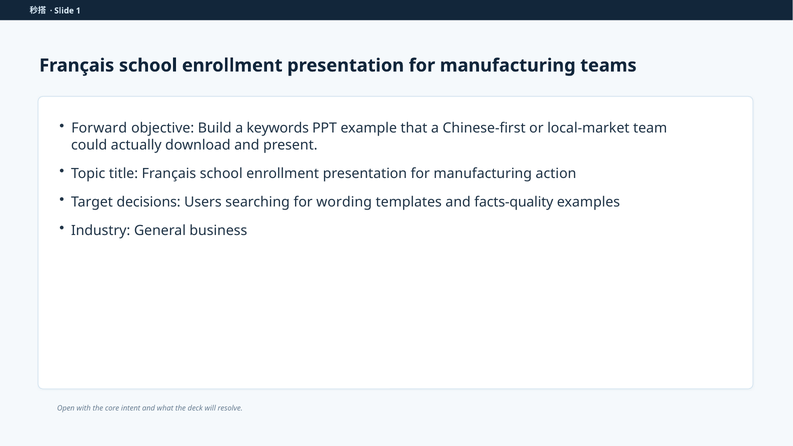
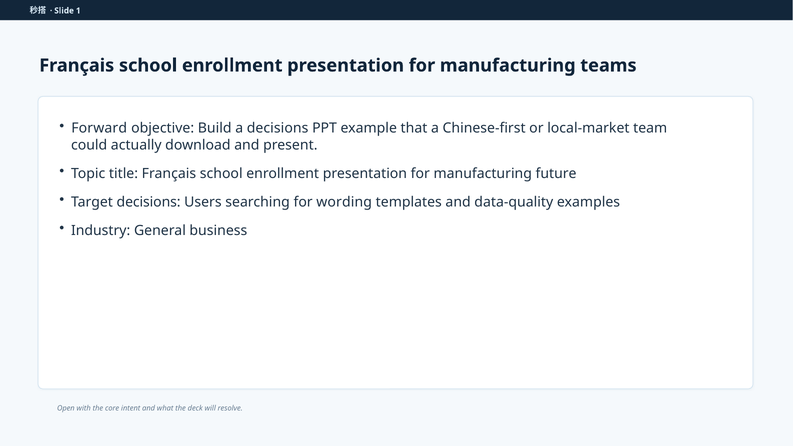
a keywords: keywords -> decisions (278, 128)
action: action -> future (556, 174)
facts-quality: facts-quality -> data-quality (514, 202)
